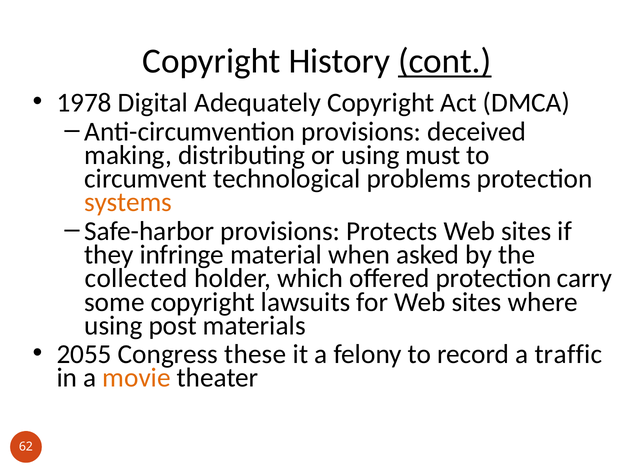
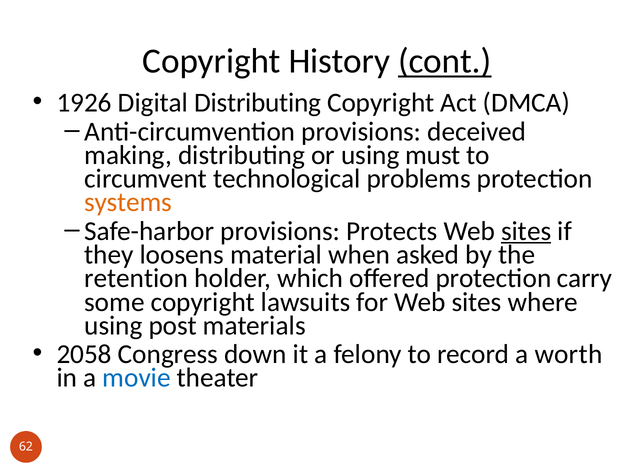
1978: 1978 -> 1926 (84, 103)
Digital Adequately: Adequately -> Distributing (258, 103)
sites underline: none -> present (526, 231)
infringe: infringe -> loosens (182, 254)
collected: collected -> retention (136, 278)
2055: 2055 -> 2058 (84, 354)
these: these -> down (255, 354)
traffic: traffic -> worth (568, 354)
movie colour: orange -> blue (137, 378)
